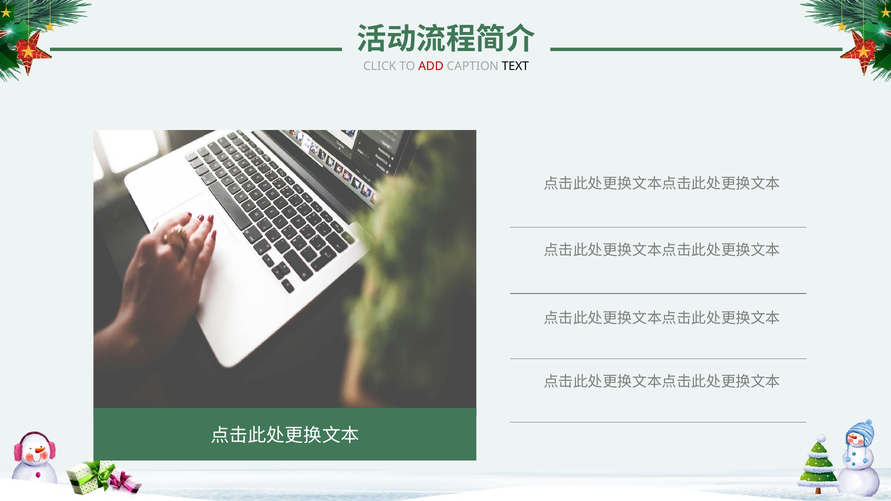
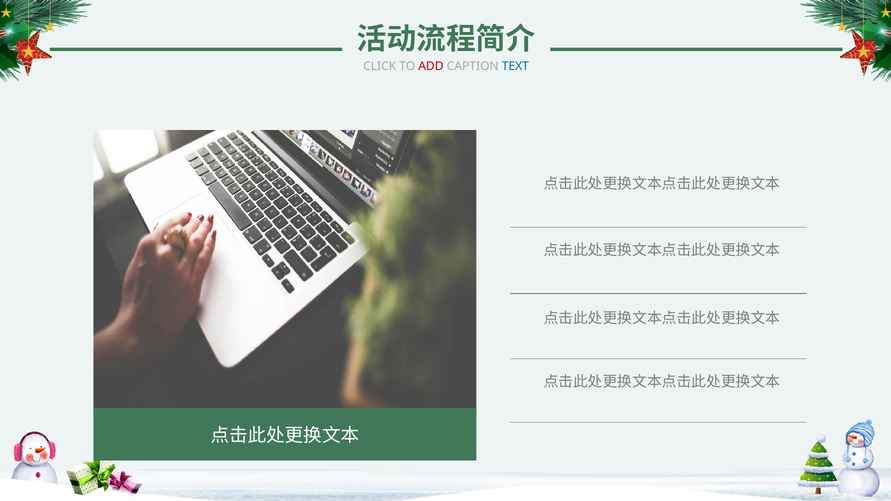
TEXT colour: black -> blue (515, 66)
